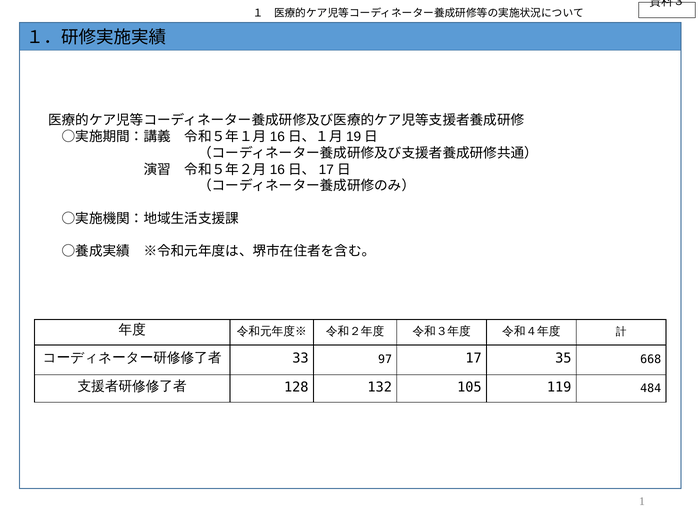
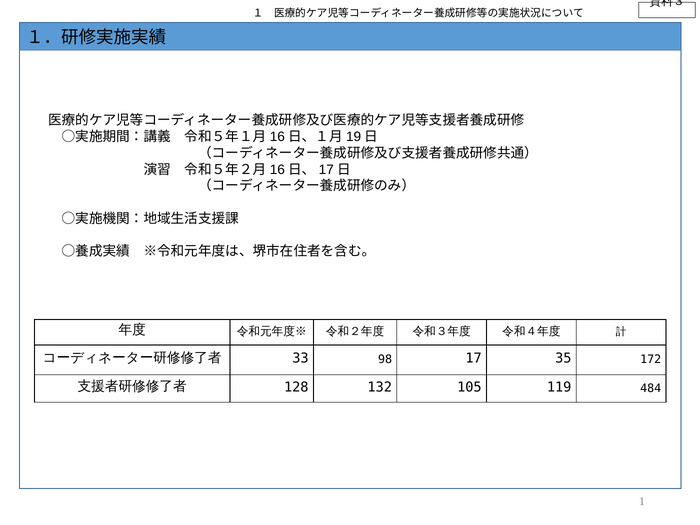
97: 97 -> 98 (385, 359)
668: 668 -> 172 (651, 359)
